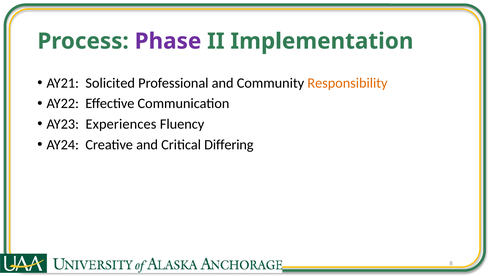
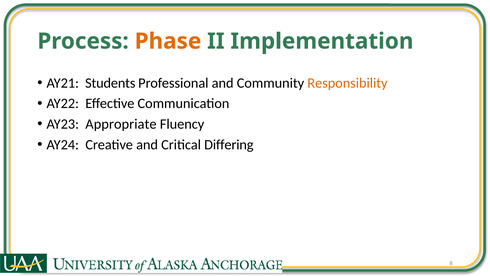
Phase colour: purple -> orange (168, 41)
Solicited: Solicited -> Students (110, 83)
Experiences: Experiences -> Appropriate (121, 124)
